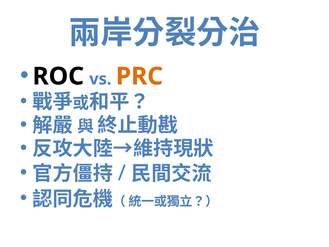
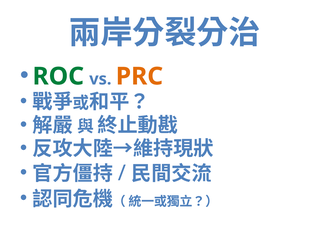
ROC colour: black -> green (58, 76)
